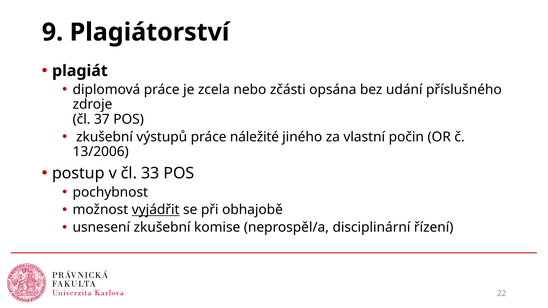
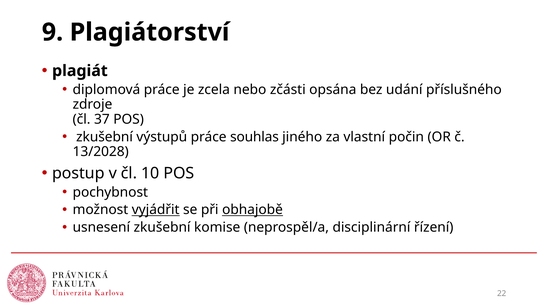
náležité: náležité -> souhlas (254, 137)
13/2006: 13/2006 -> 13/2028 (101, 152)
33: 33 -> 10 (150, 173)
obhajobě underline: none -> present (252, 210)
